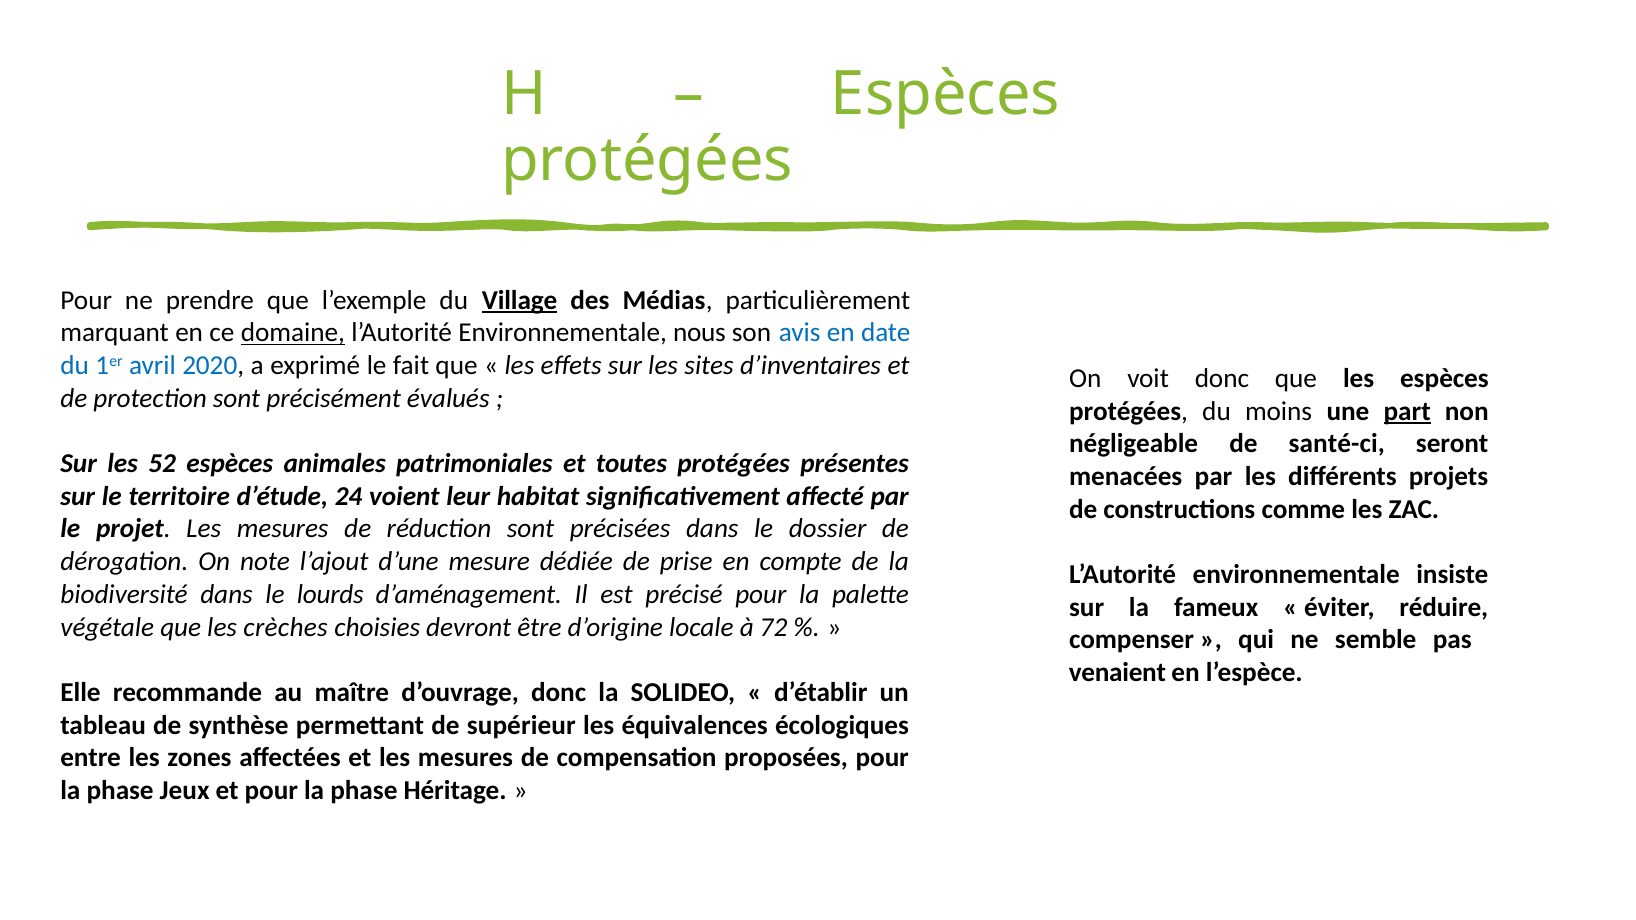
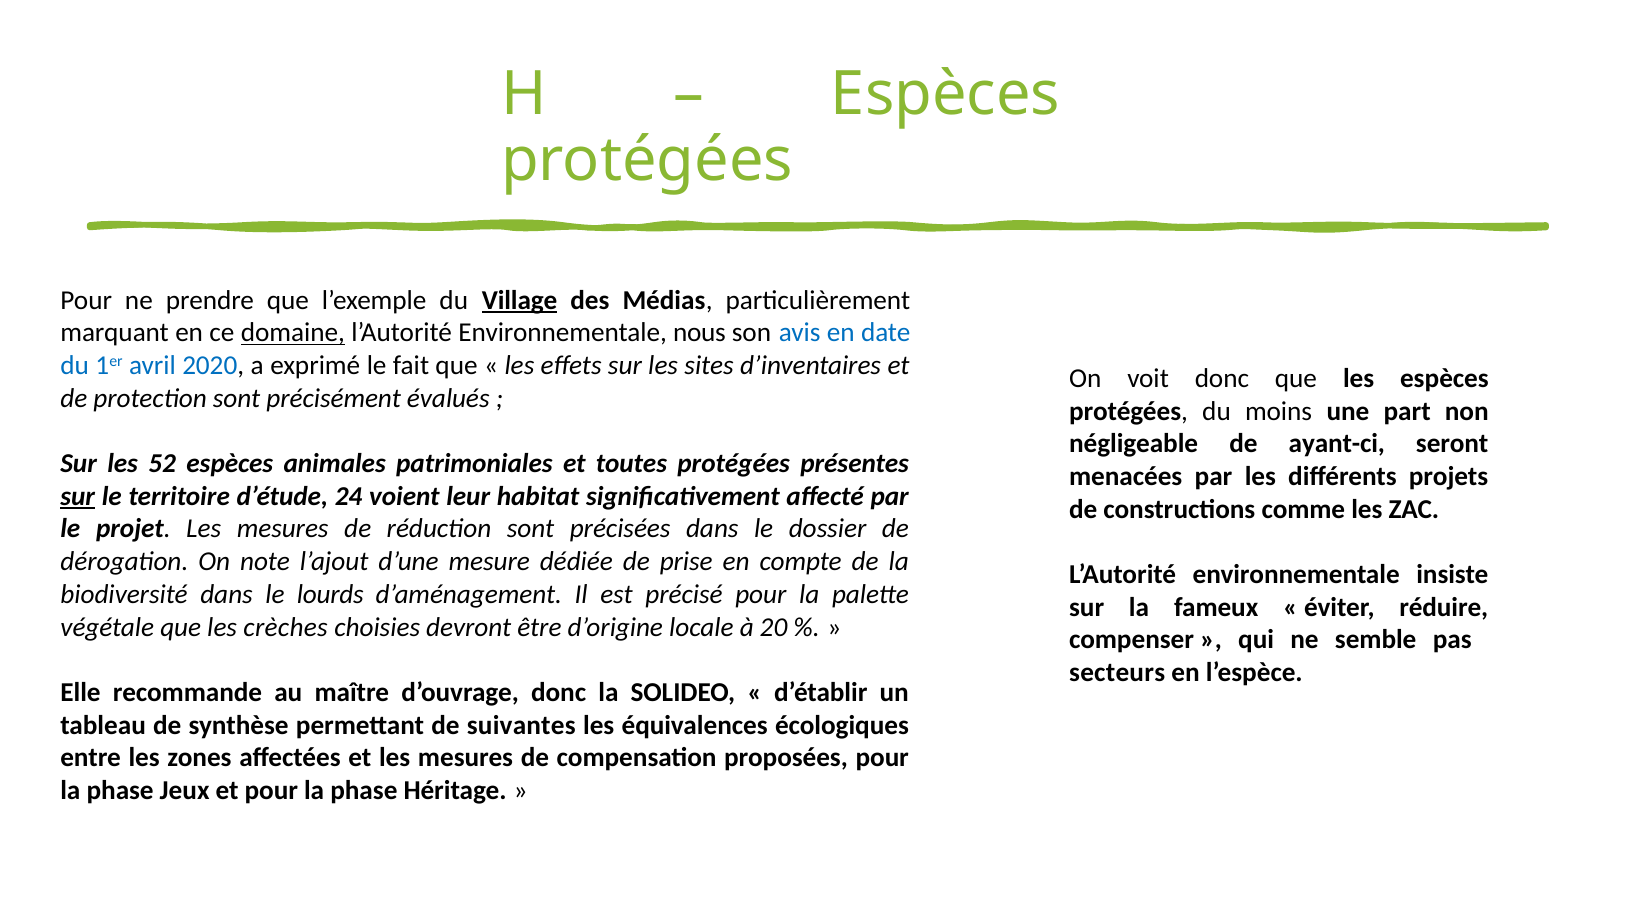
part underline: present -> none (1407, 411)
santé-ci: santé-ci -> ayant-ci (1337, 444)
sur underline: none -> present (78, 496)
72: 72 -> 20 (774, 627)
venaient: venaient -> secteurs (1117, 673)
supérieur: supérieur -> suivantes (521, 725)
